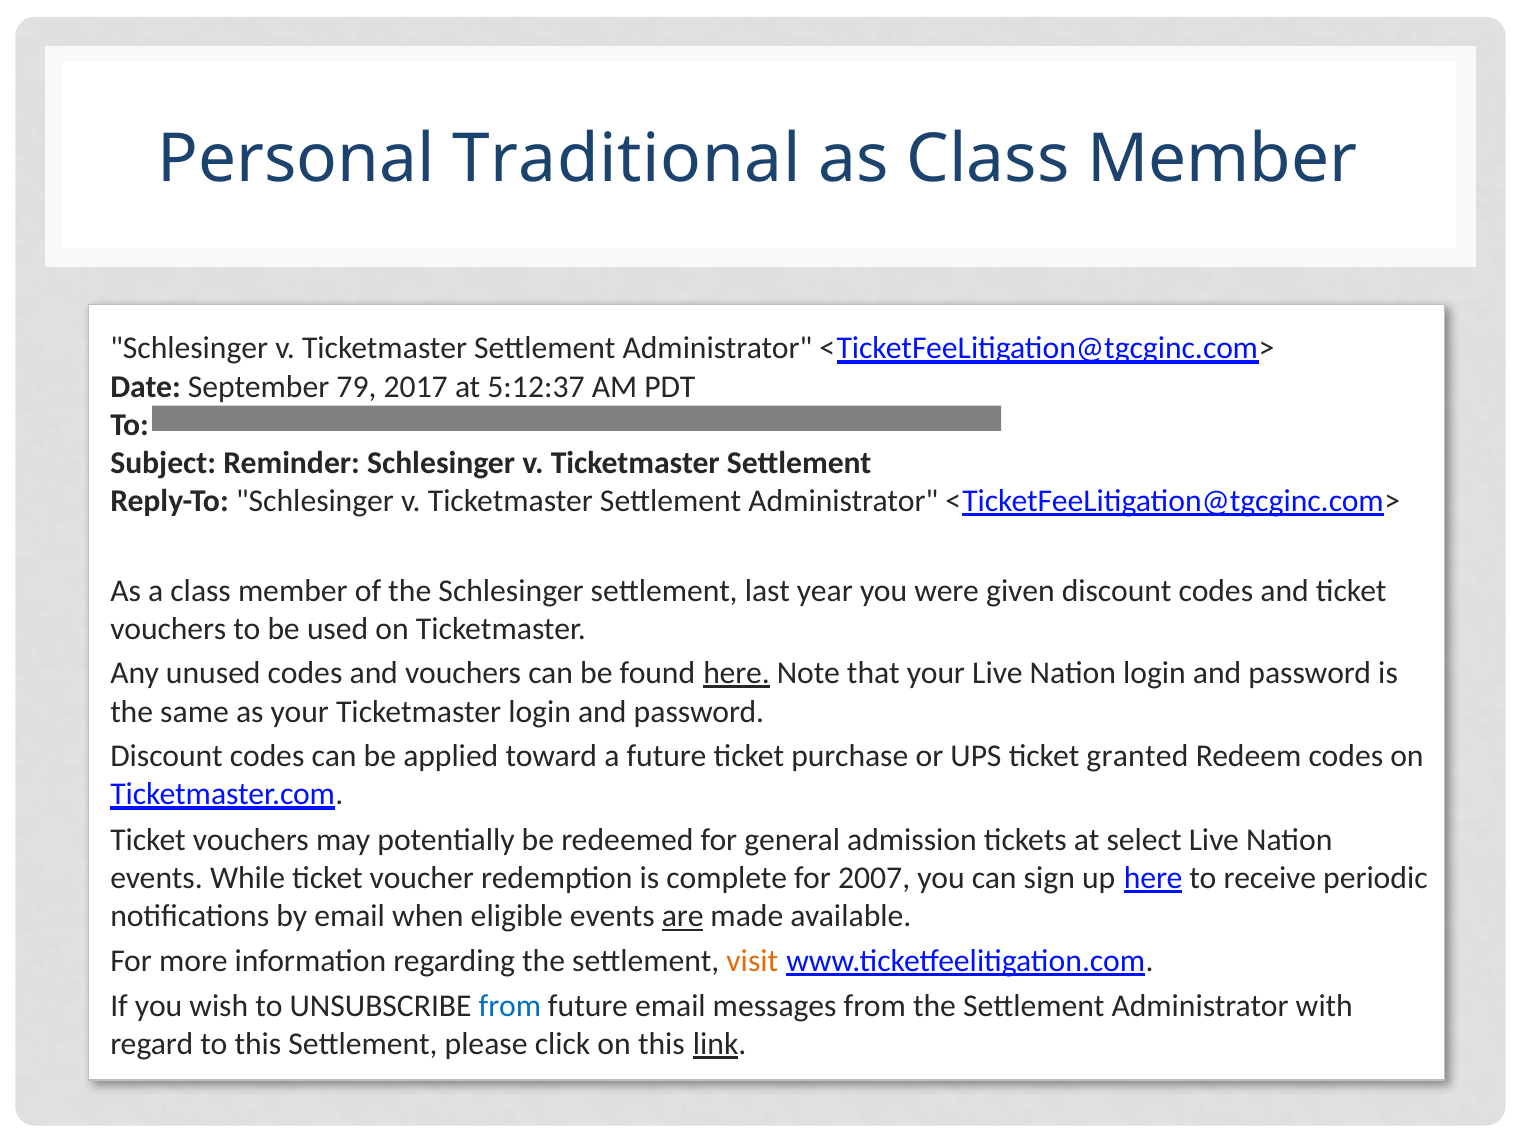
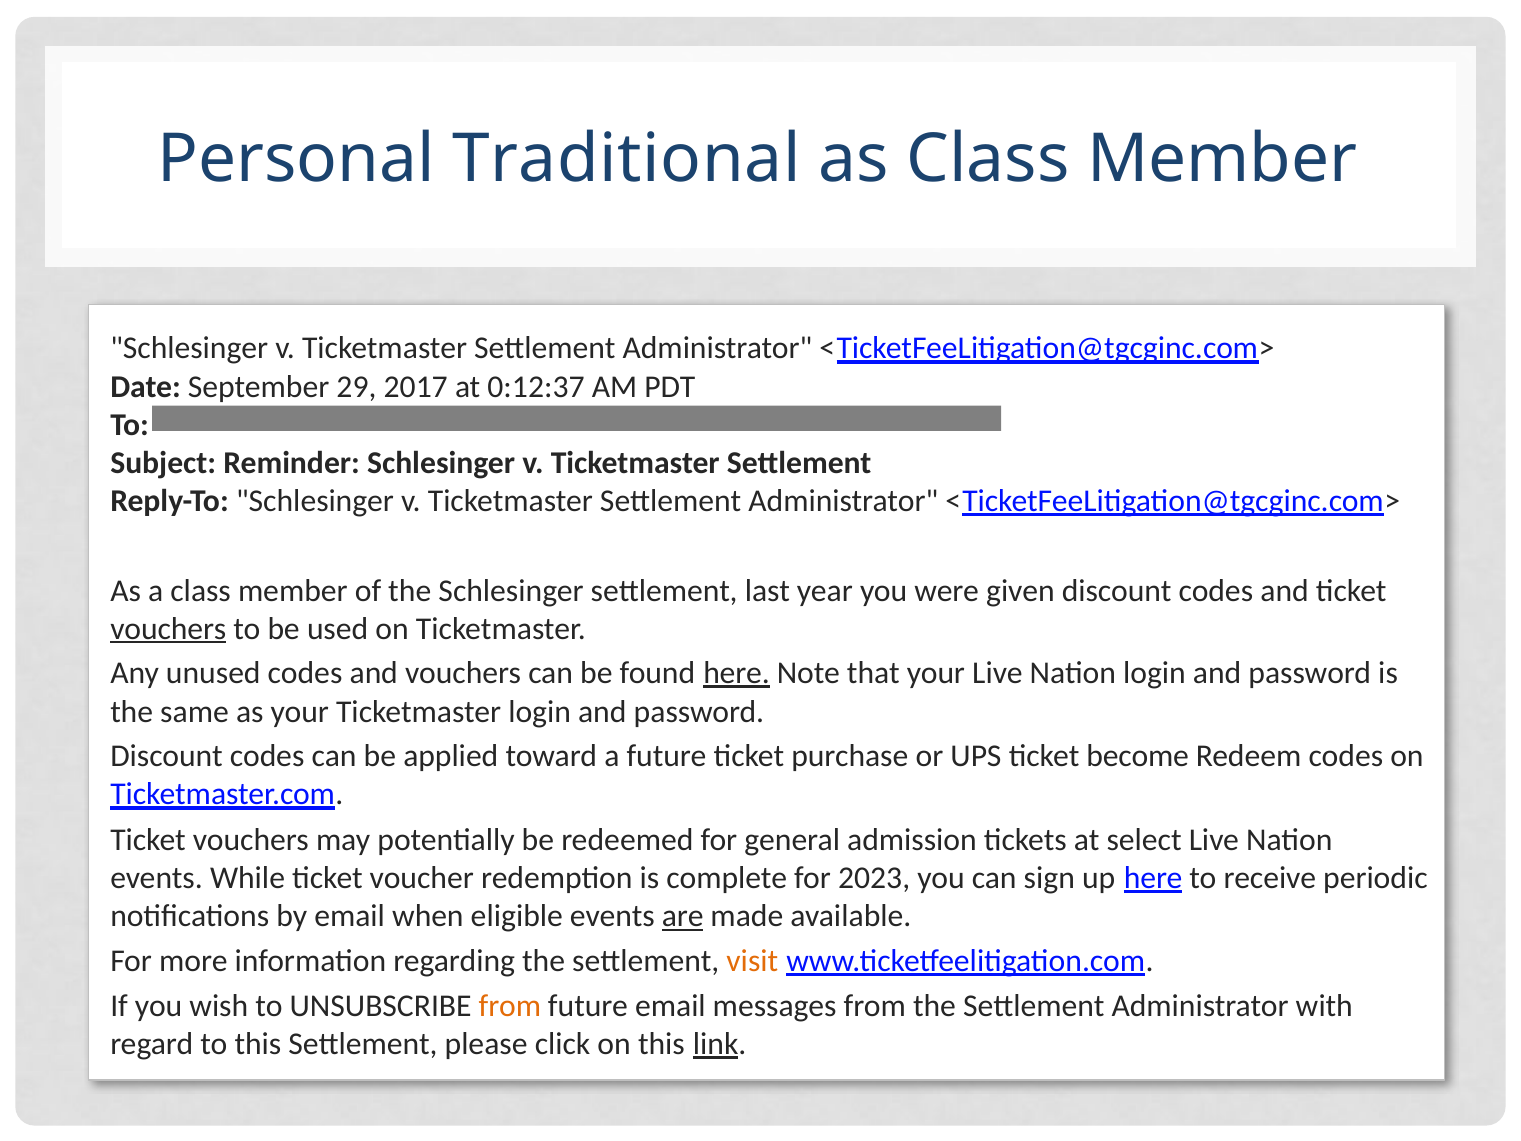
79: 79 -> 29 (356, 387)
5:12:37: 5:12:37 -> 0:12:37 (536, 387)
vouchers underline: none -> present (168, 629)
granted: granted -> become (1138, 756)
2007: 2007 -> 2023 (874, 877)
from colour: blue -> orange (510, 1006)
